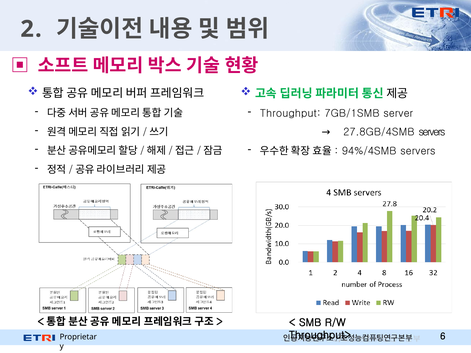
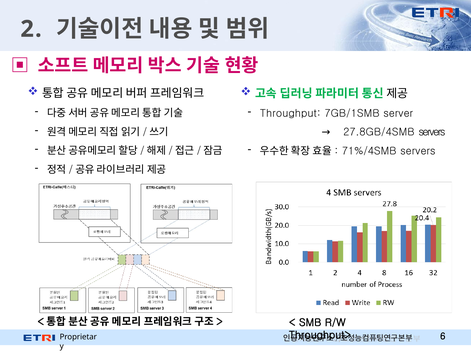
94%/4SMB: 94%/4SMB -> 71%/4SMB (369, 151)
